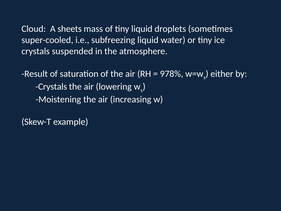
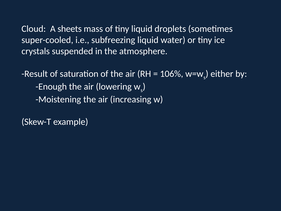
978%: 978% -> 106% (172, 74)
Crystals: Crystals -> Enough (51, 86)
